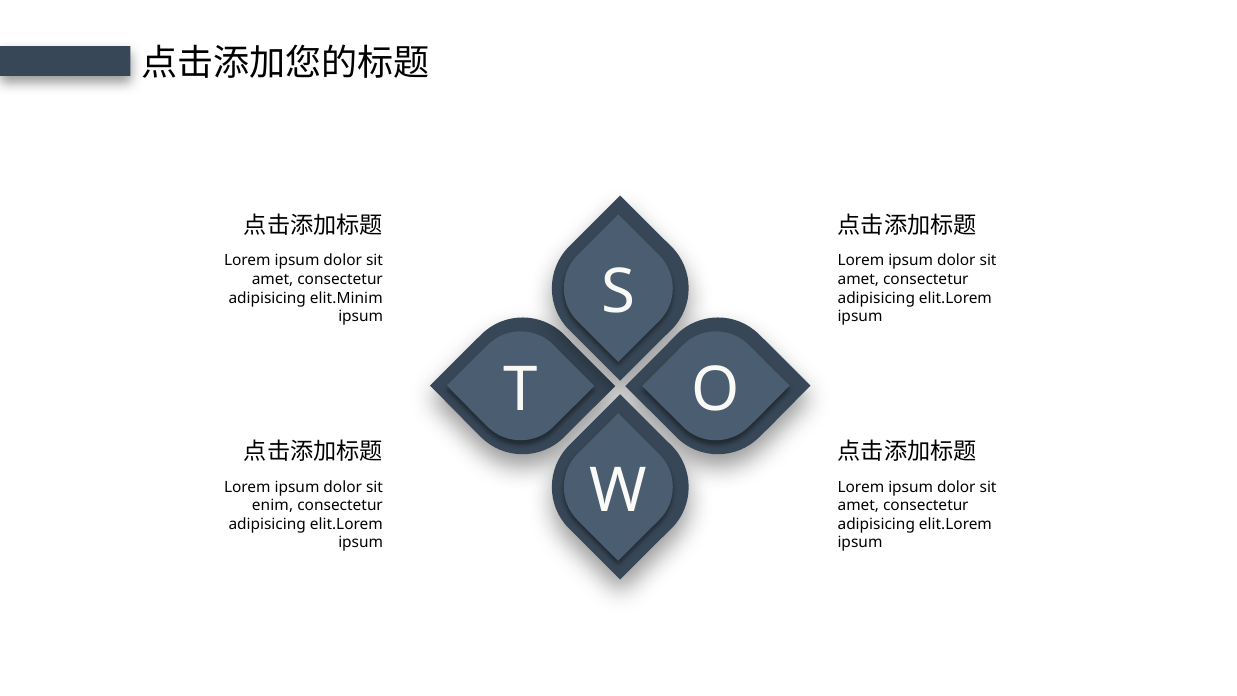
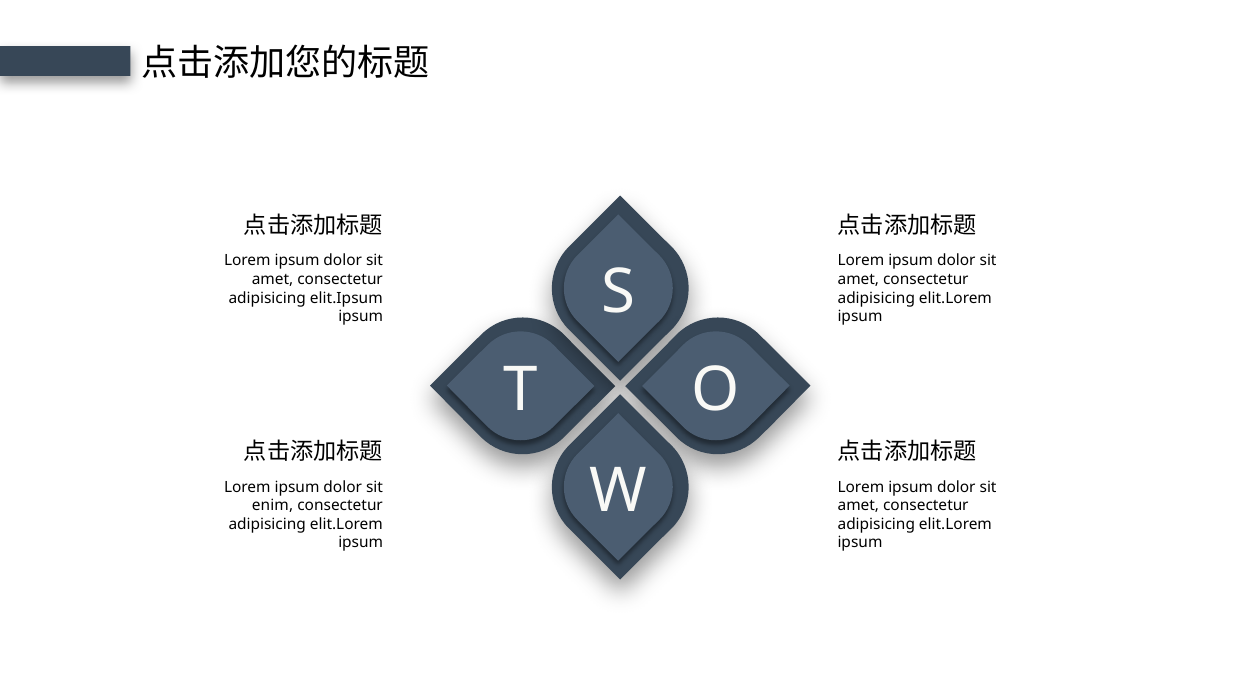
elit.Minim: elit.Minim -> elit.Ipsum (346, 298)
